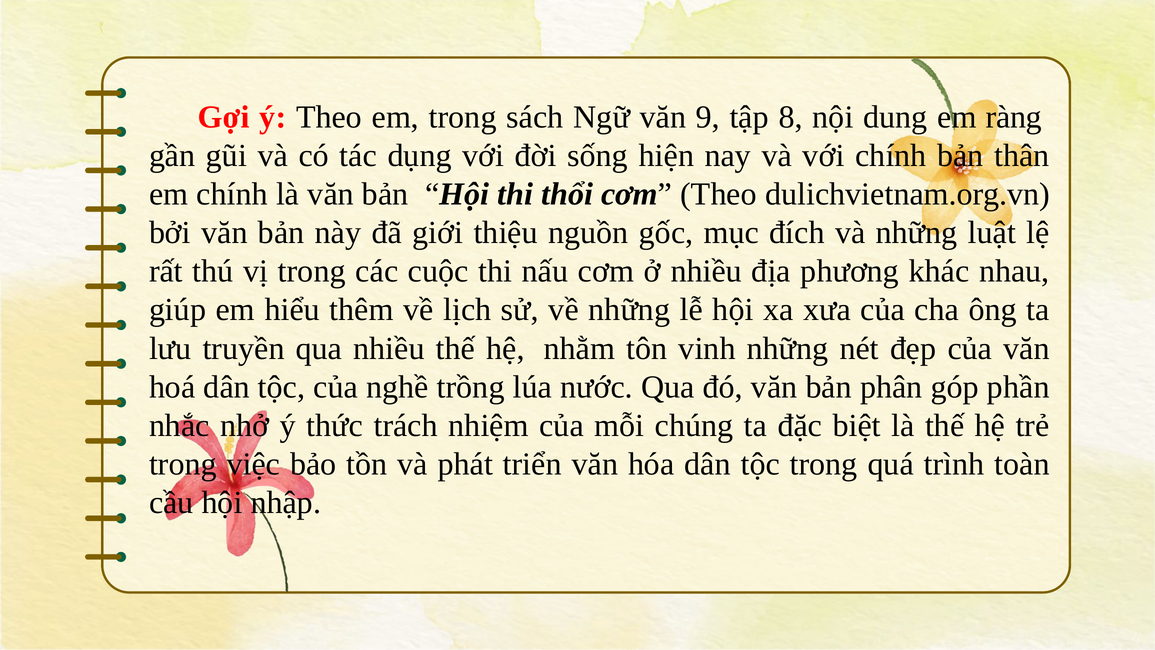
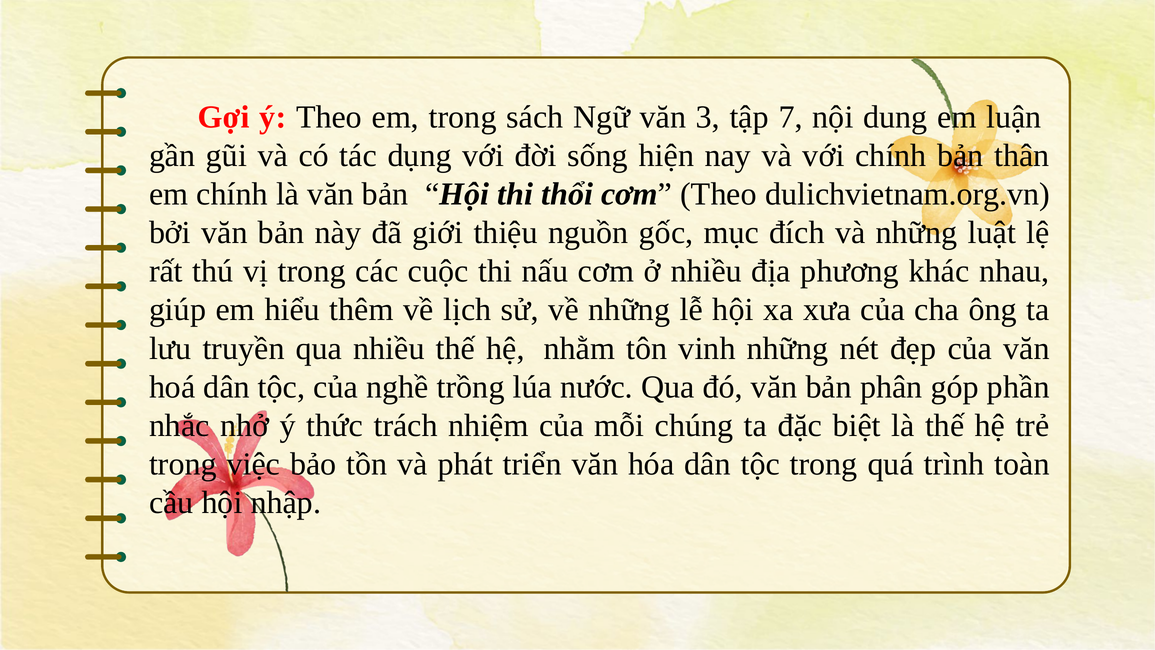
9: 9 -> 3 (708, 117)
8: 8 -> 7 (791, 117)
ràng: ràng -> luận (1014, 117)
